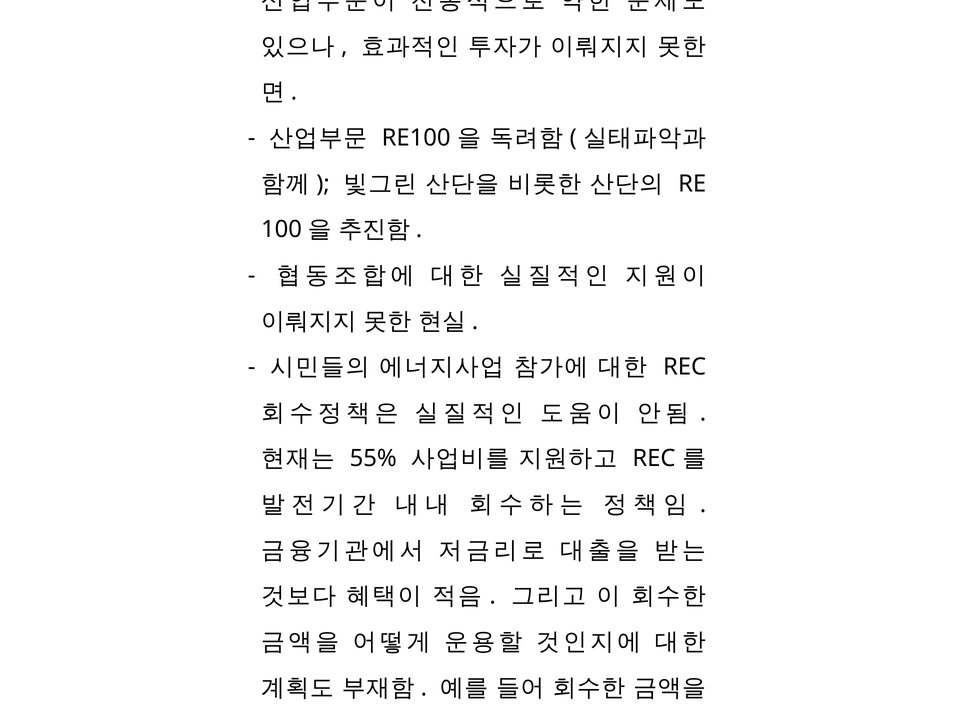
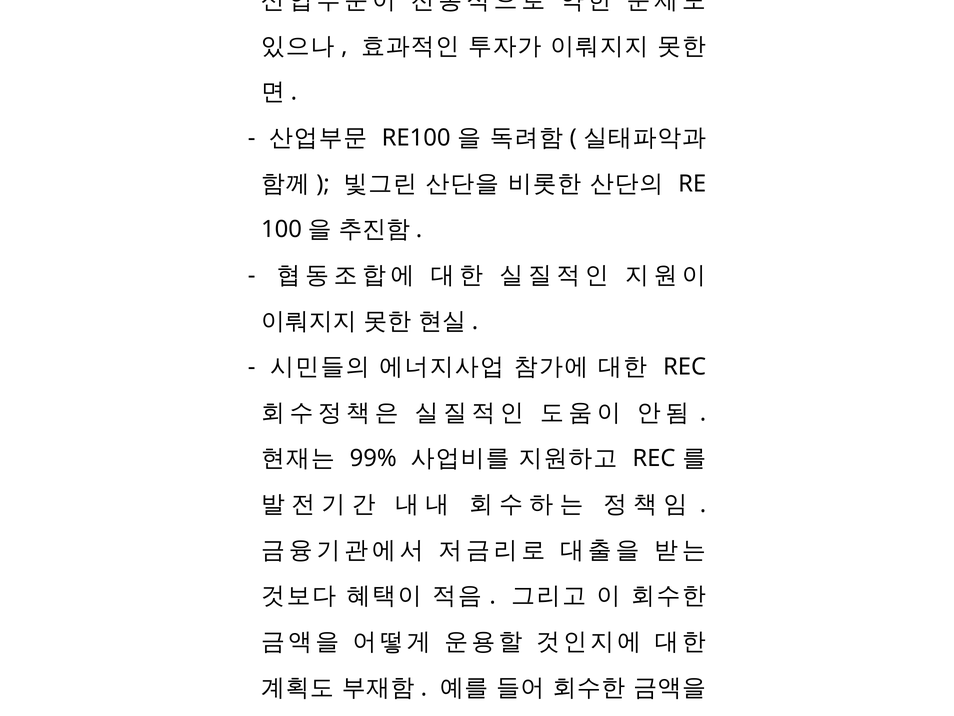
55%: 55% -> 99% (373, 458)
